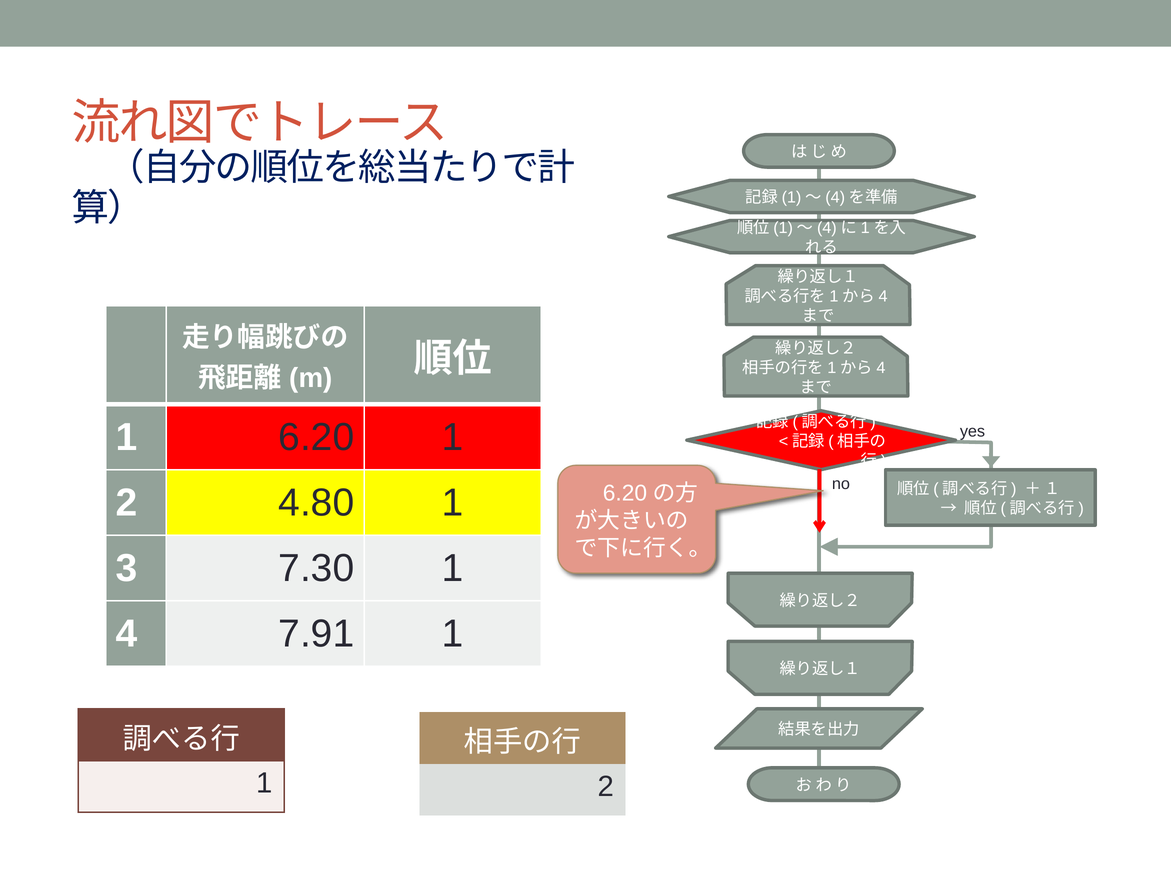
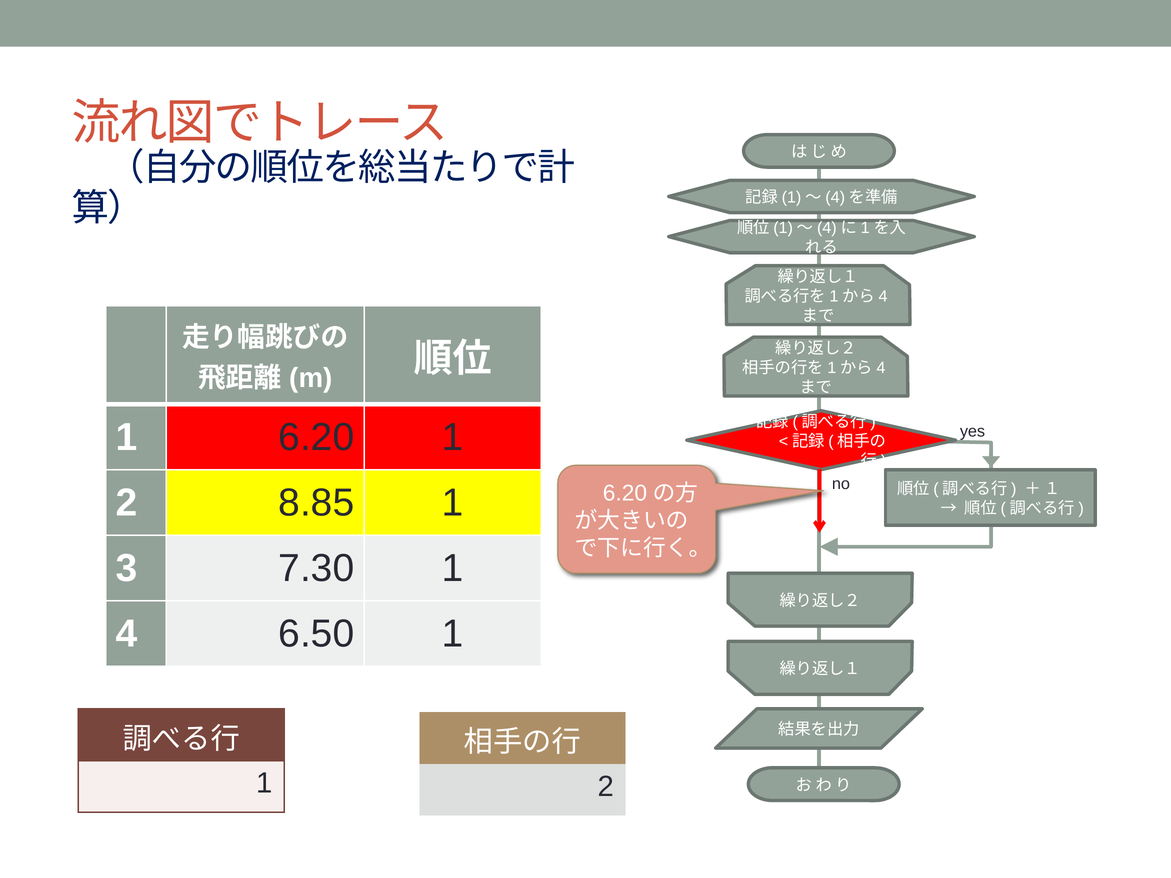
4.80: 4.80 -> 8.85 (316, 503)
7.91: 7.91 -> 6.50 (316, 634)
